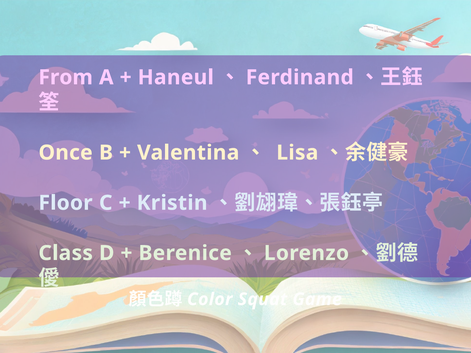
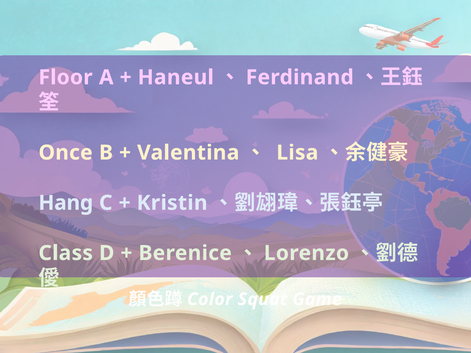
From: From -> Floor (66, 77)
Floor: Floor -> Hang (66, 203)
